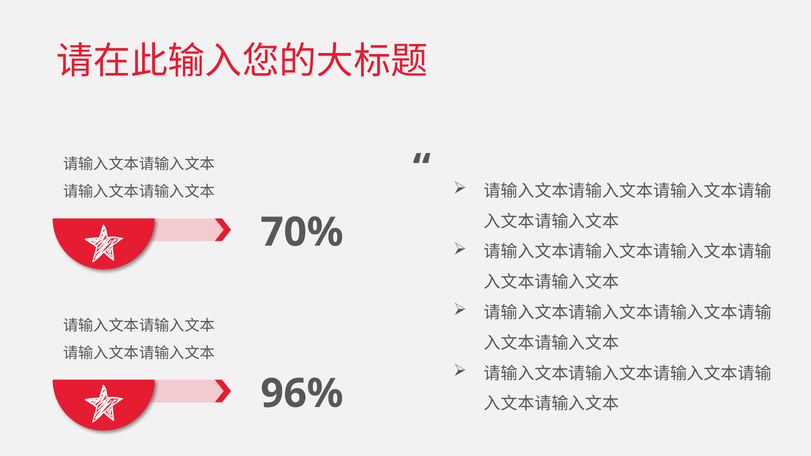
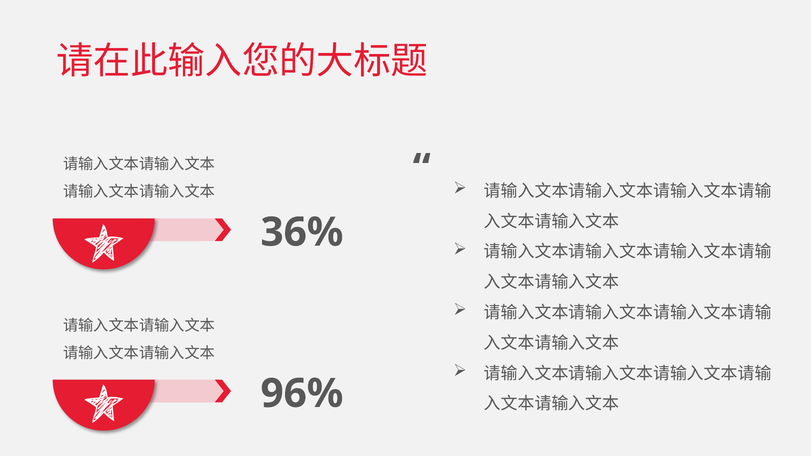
70%: 70% -> 36% (302, 232)
